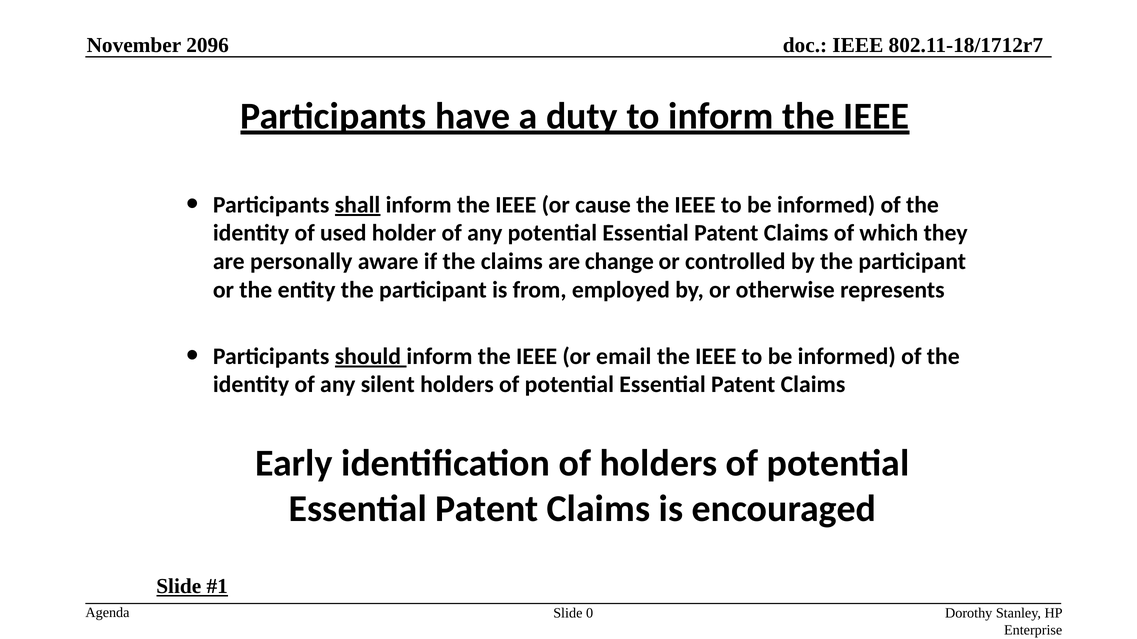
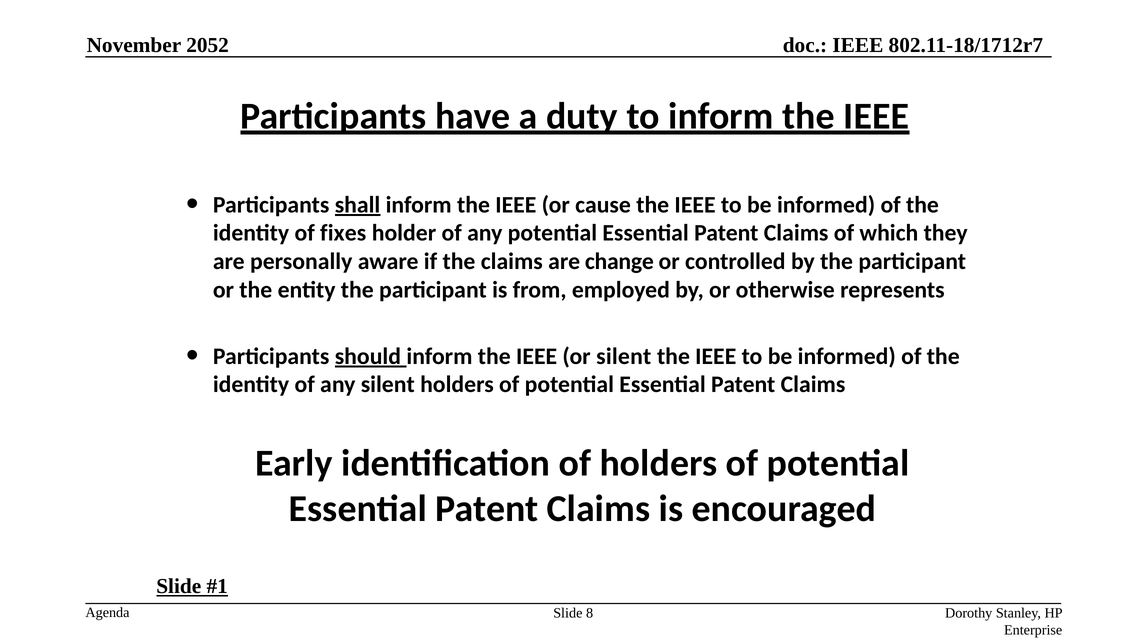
2096: 2096 -> 2052 (208, 46)
used: used -> fixes (343, 233)
or email: email -> silent (624, 357)
0: 0 -> 8 (590, 613)
